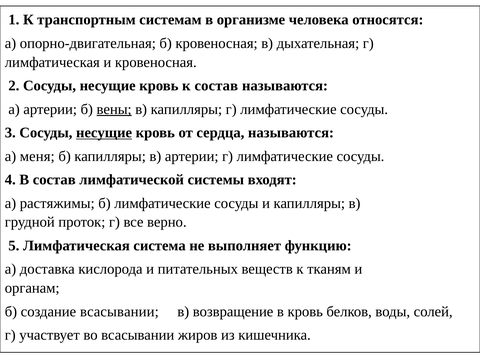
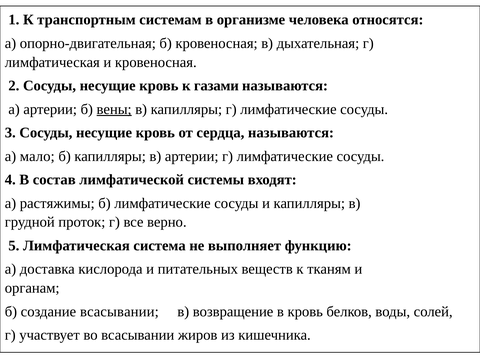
к состав: состав -> газами (216, 86)
несущие underline: present -> none (104, 133)
меня: меня -> мало (37, 156)
